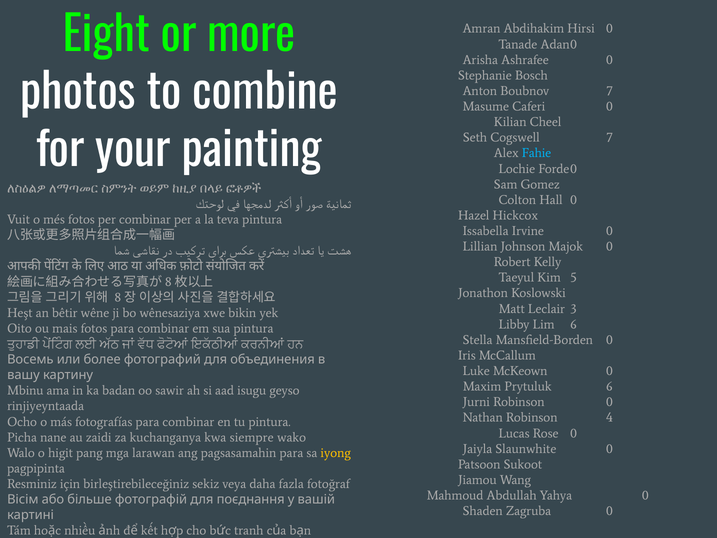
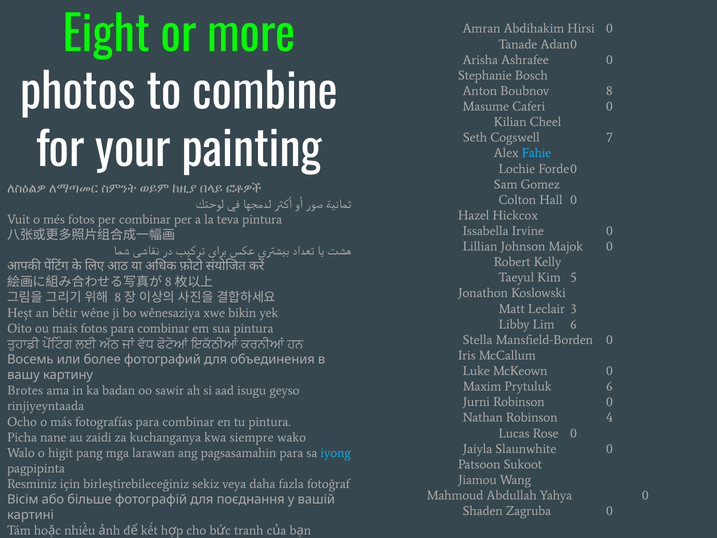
Boubnov 7: 7 -> 8 (609, 91)
Mbinu: Mbinu -> Brotes (25, 390)
iyong colour: yellow -> light blue (336, 453)
